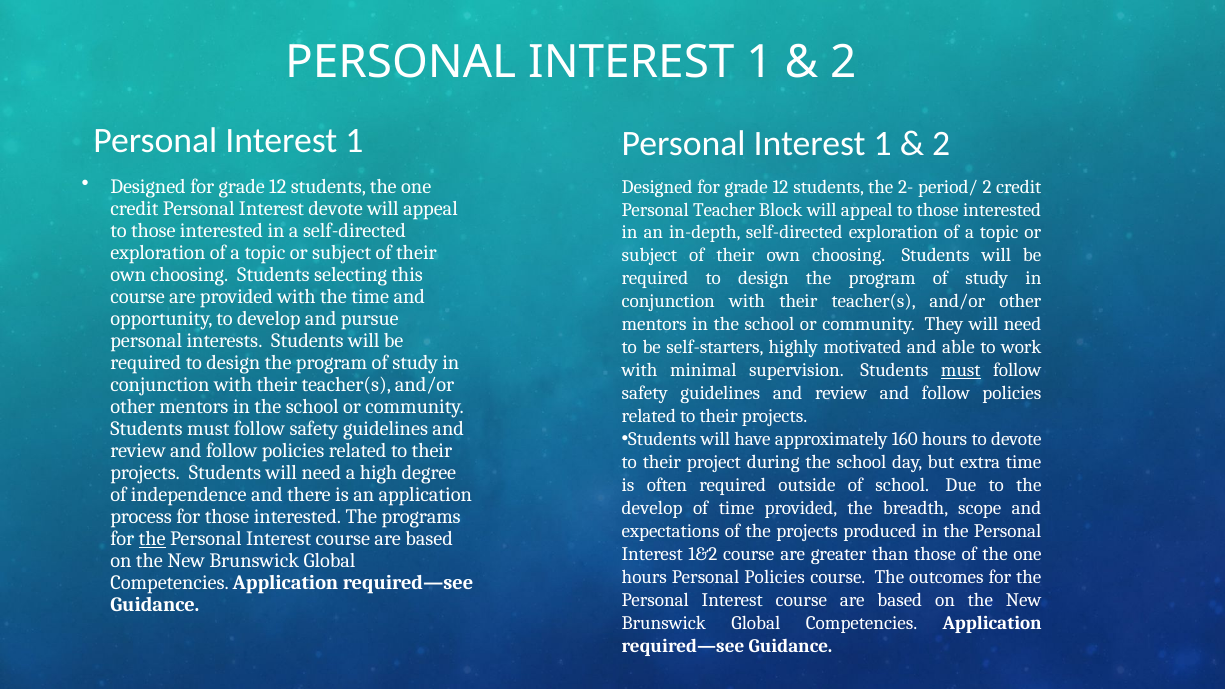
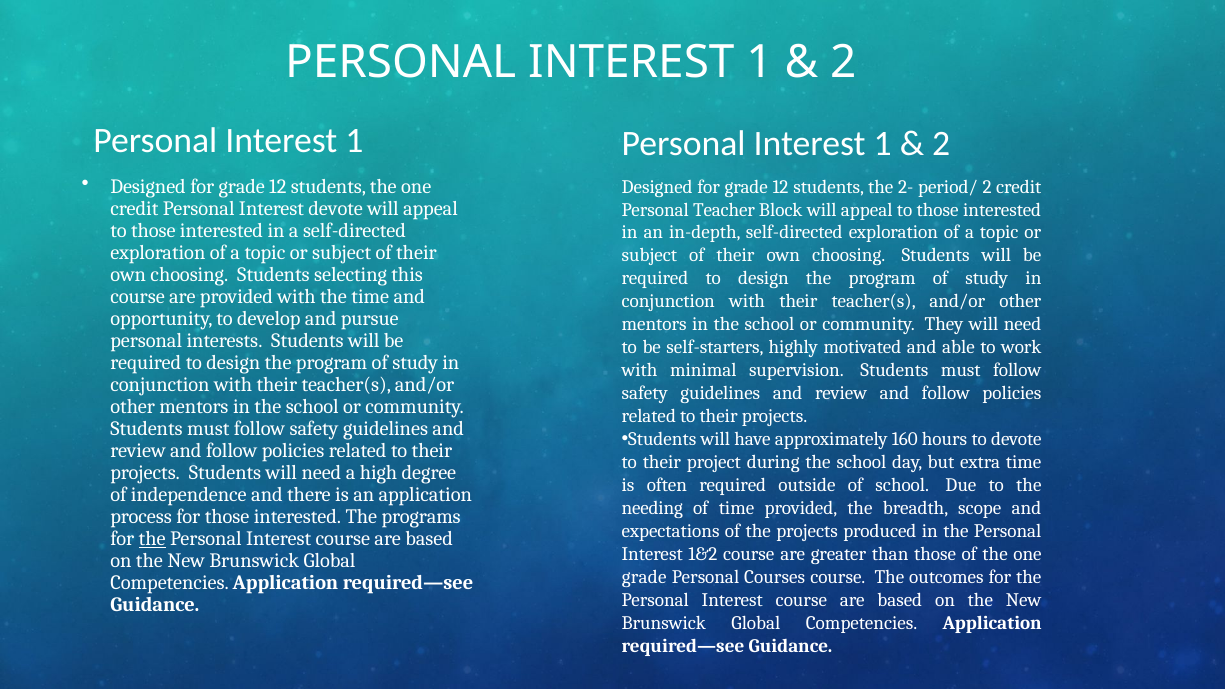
must underline: present -> none (961, 371)
develop: develop -> needing (652, 508)
hours: hours -> grade (644, 577)
Personal Policies: Policies -> Courses (775, 577)
